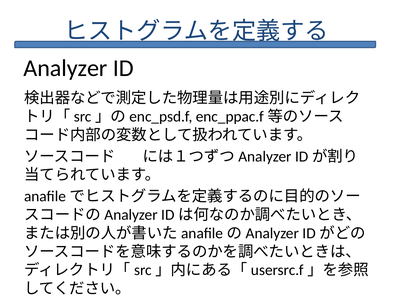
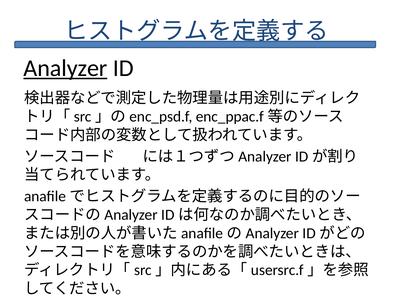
Analyzer underline: none -> present (65, 68)
